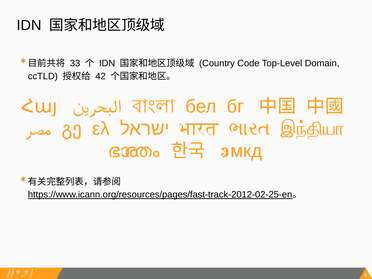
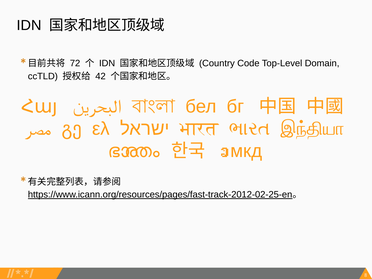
33: 33 -> 72 (75, 63)
